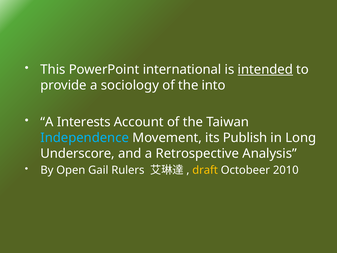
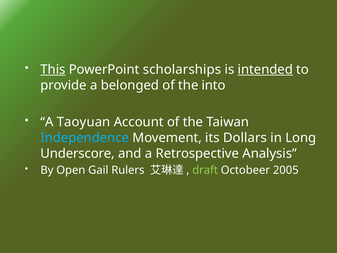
This underline: none -> present (53, 69)
international: international -> scholarships (182, 69)
sociology: sociology -> belonged (130, 85)
Interests: Interests -> Taoyuan (84, 122)
Publish: Publish -> Dollars (245, 138)
draft colour: yellow -> light green (205, 170)
2010: 2010 -> 2005 (286, 170)
